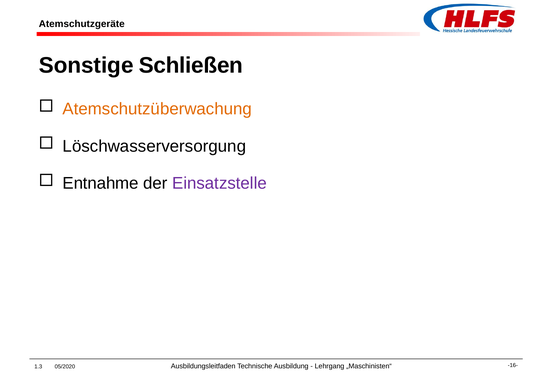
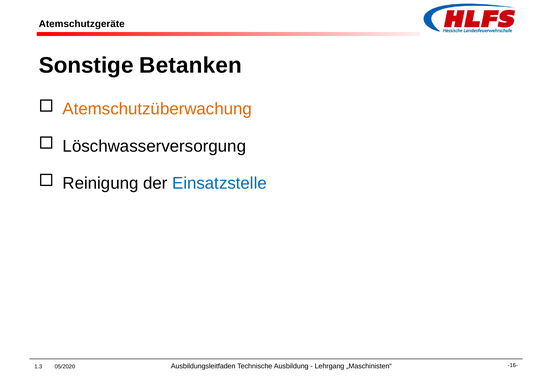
Schließen: Schließen -> Betanken (191, 65)
Entnahme: Entnahme -> Reinigung (101, 183)
Einsatzstelle colour: purple -> blue (219, 183)
